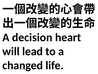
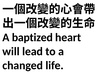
decision: decision -> baptized (32, 37)
